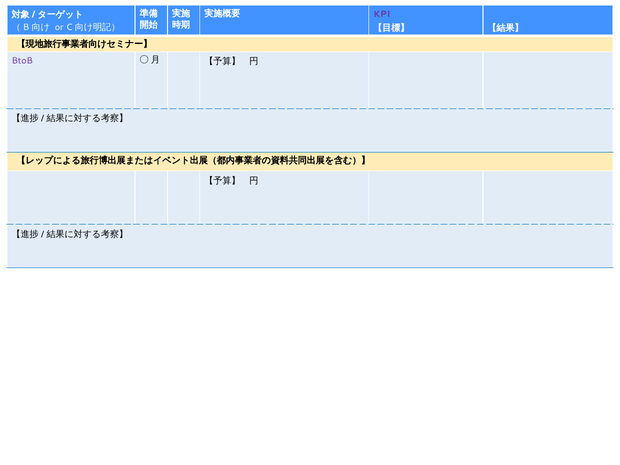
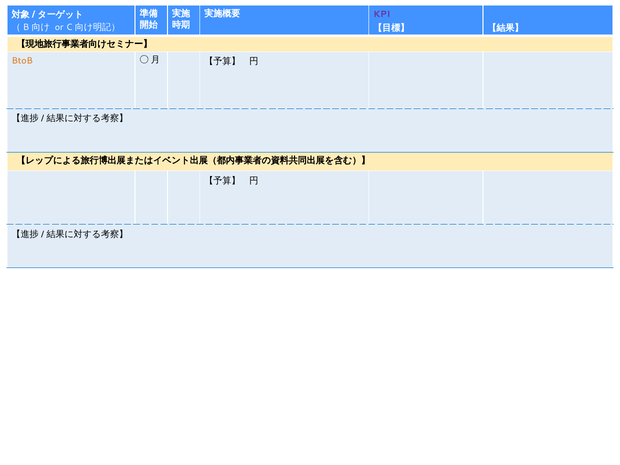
BtoB colour: purple -> orange (22, 61)
